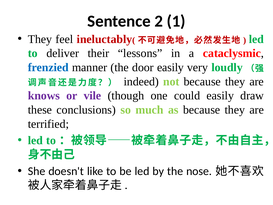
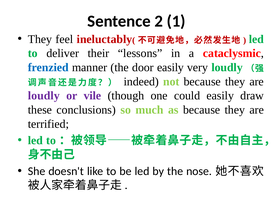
knows: knows -> loudly (44, 96)
